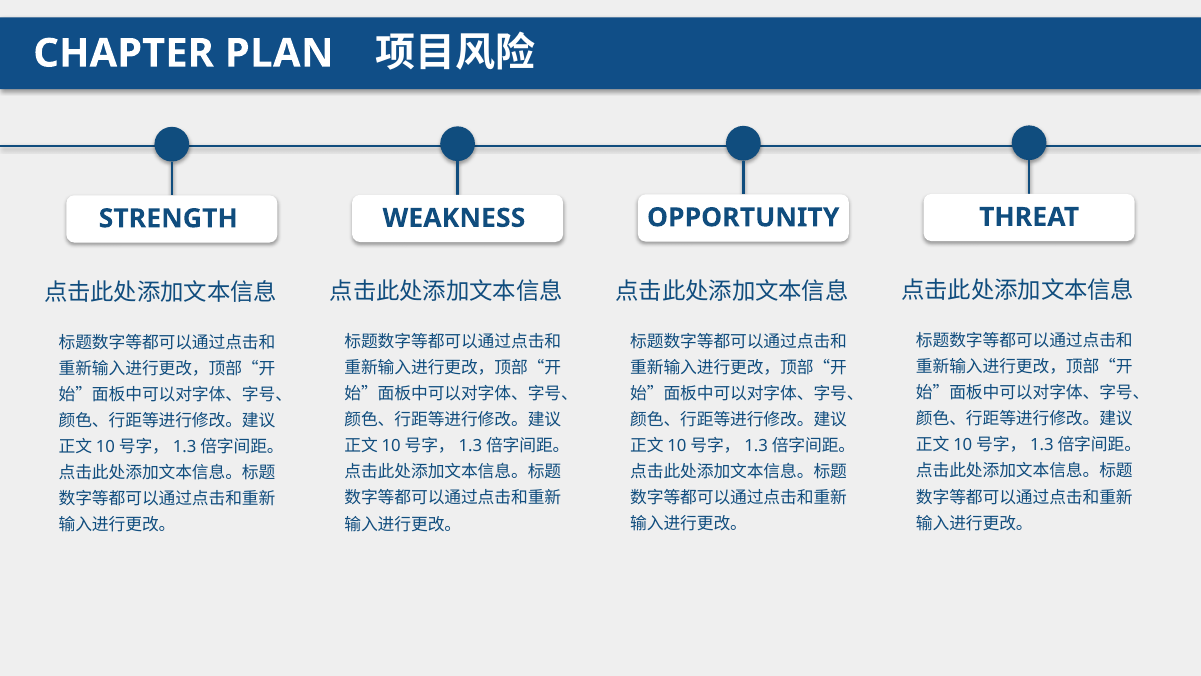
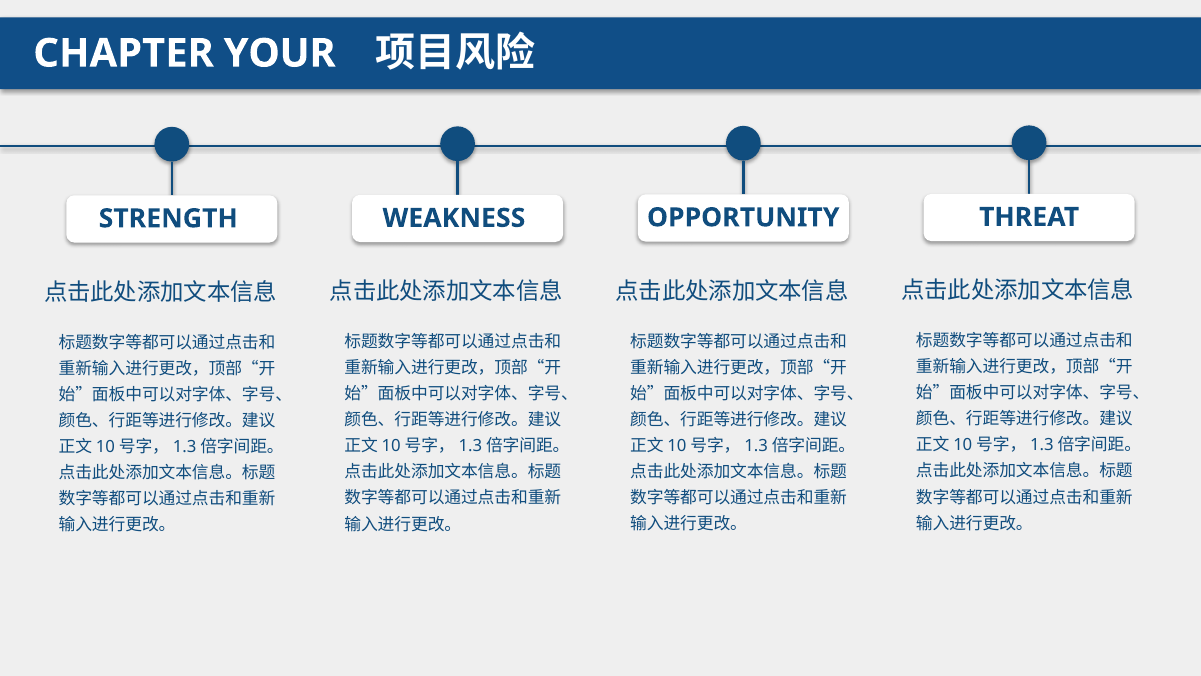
PLAN: PLAN -> YOUR (280, 53)
